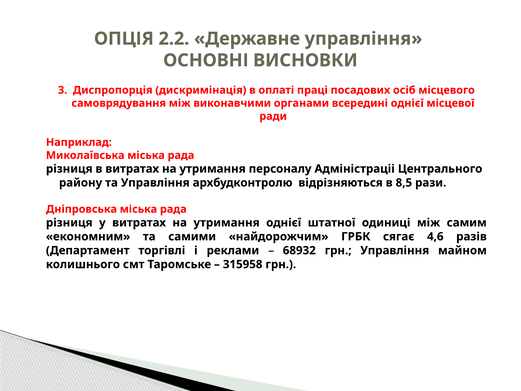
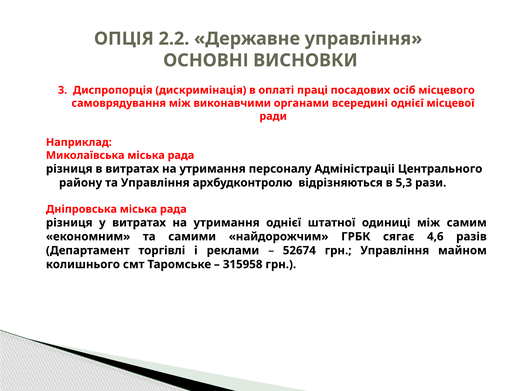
8,5: 8,5 -> 5,3 (404, 183)
68932: 68932 -> 52674 (299, 250)
